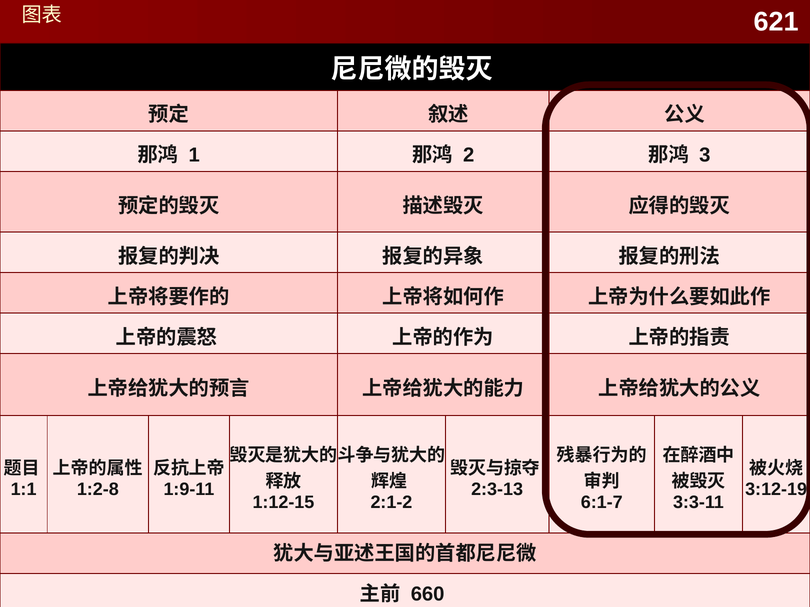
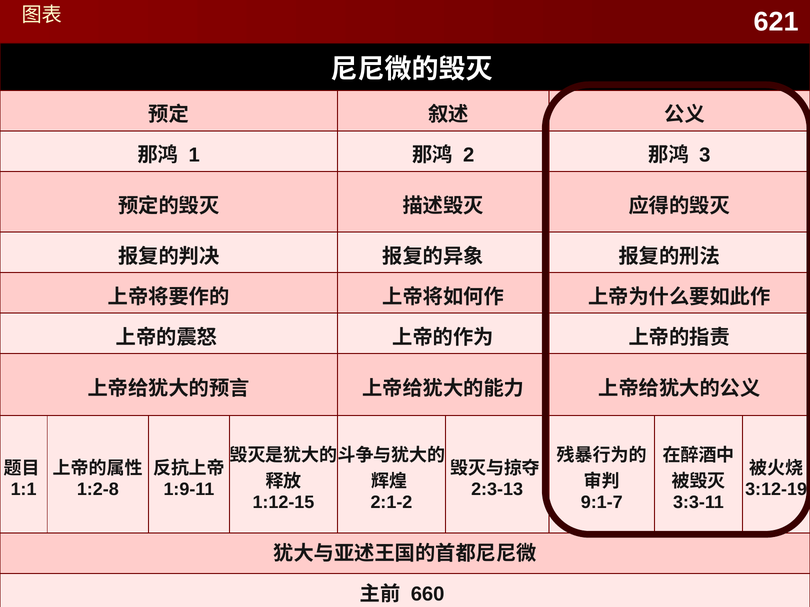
6:1-7: 6:1-7 -> 9:1-7 (602, 503)
